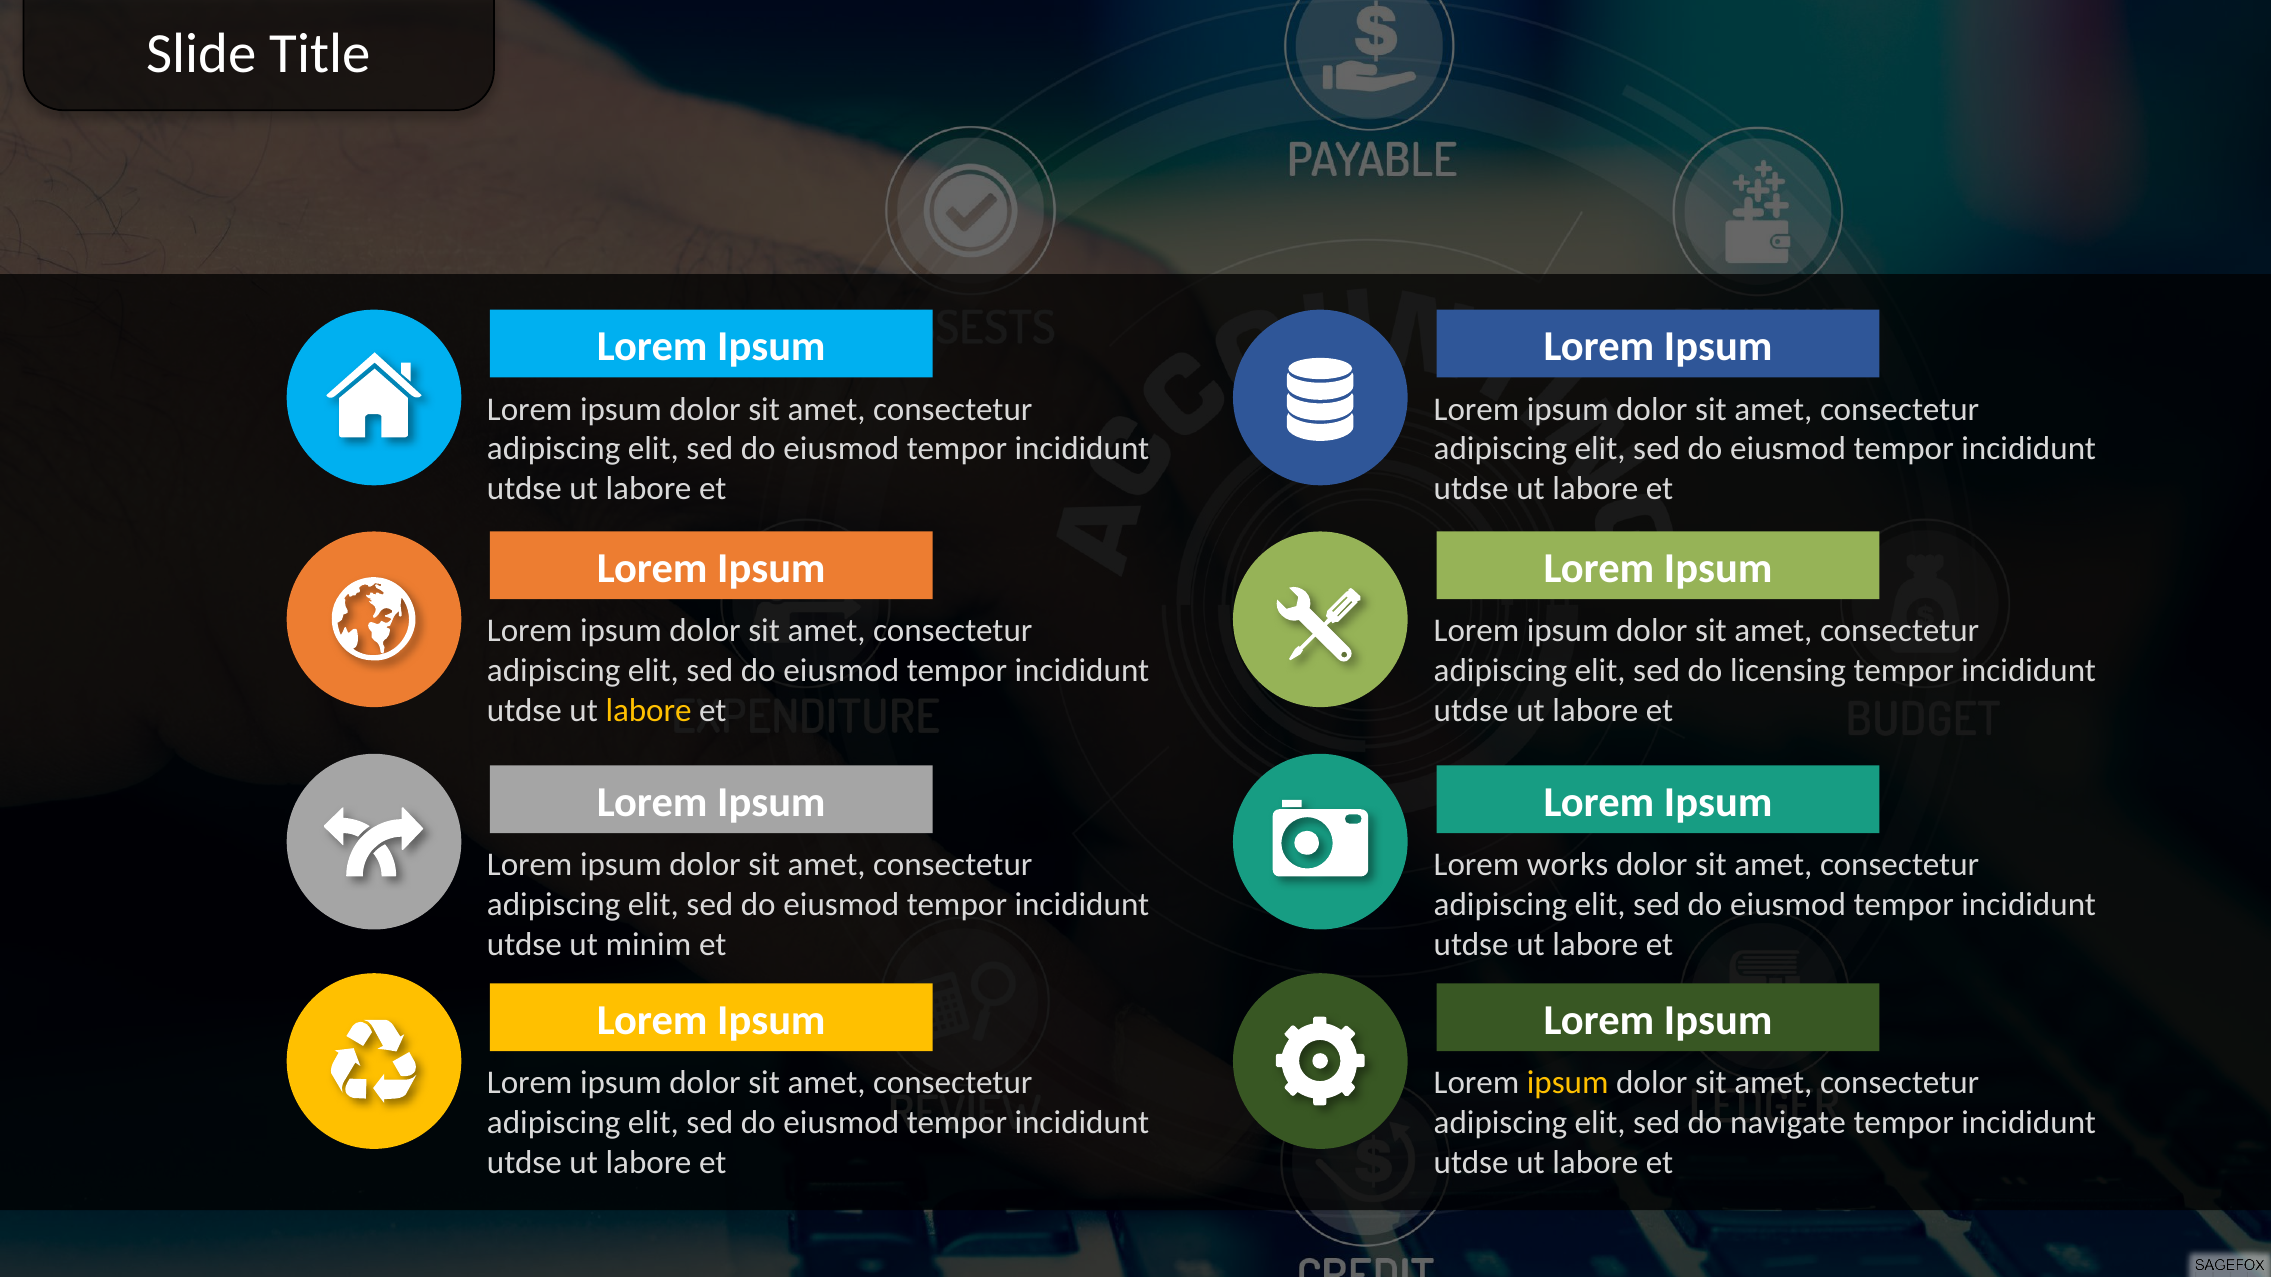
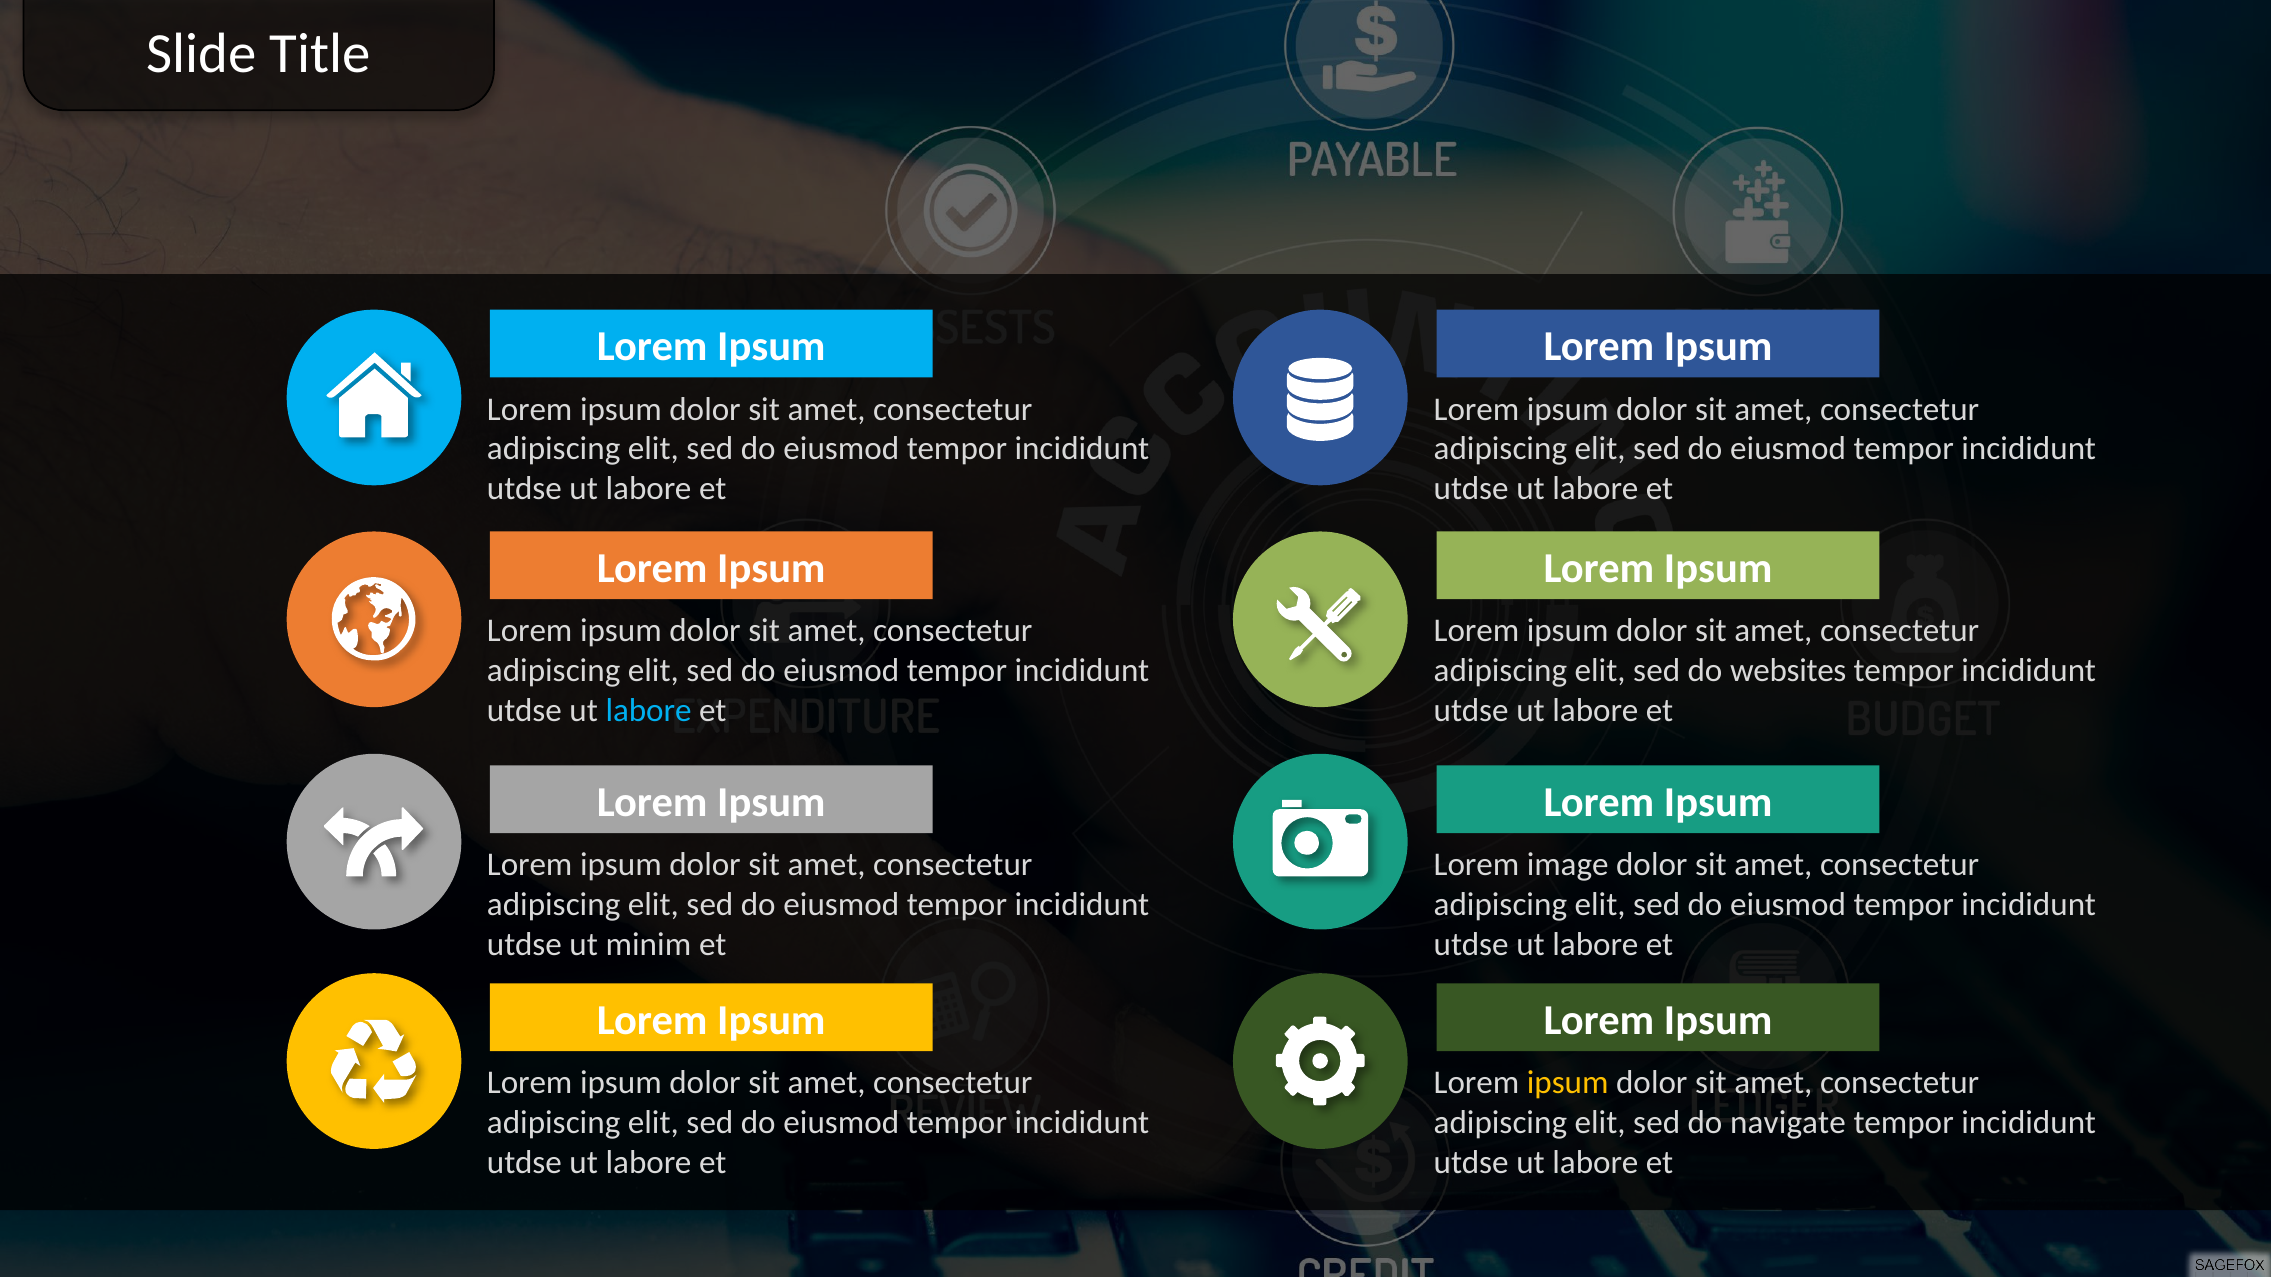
licensing: licensing -> websites (1788, 671)
labore colour: yellow -> light blue (649, 711)
works: works -> image (1568, 865)
